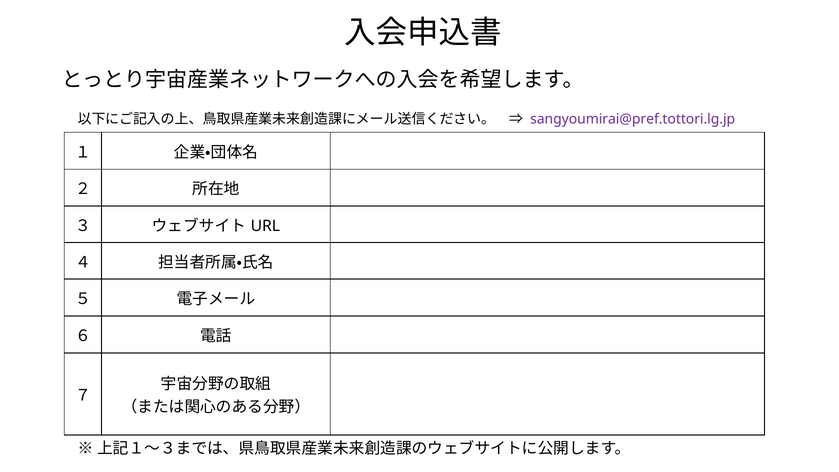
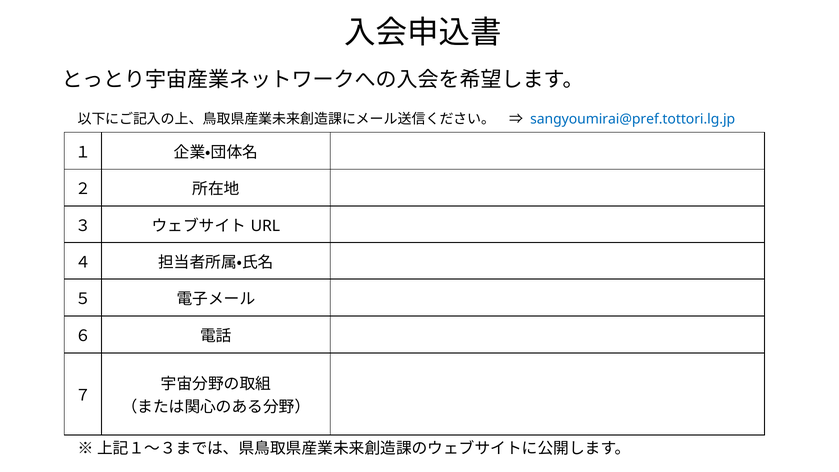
sangyoumirai@pref.tottori.lg.jp colour: purple -> blue (633, 119)
